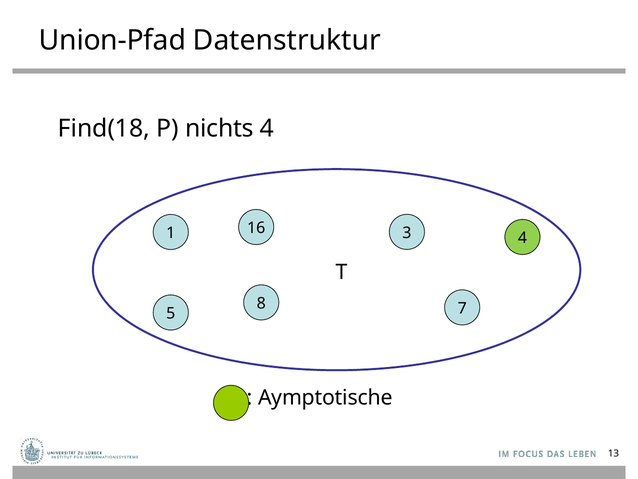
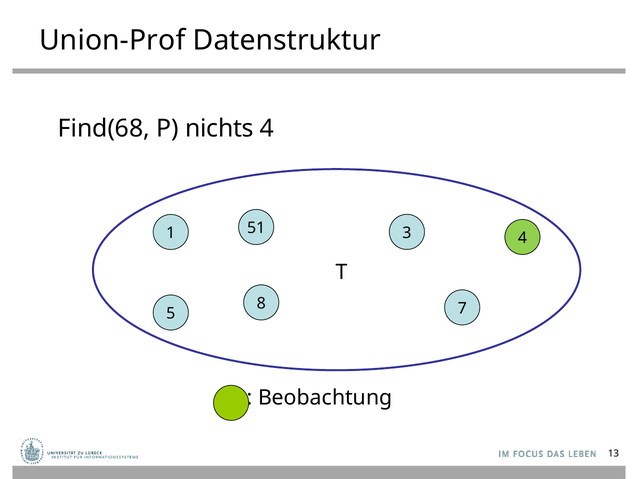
Union-Pfad: Union-Pfad -> Union-Prof (112, 40)
Find(18: Find(18 -> Find(68 (104, 128)
16: 16 -> 51 (256, 228)
Aymptotische: Aymptotische -> Beobachtung (325, 397)
